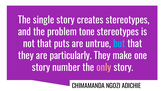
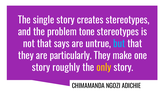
puts: puts -> says (62, 44)
number: number -> roughly (66, 68)
only colour: pink -> yellow (104, 68)
